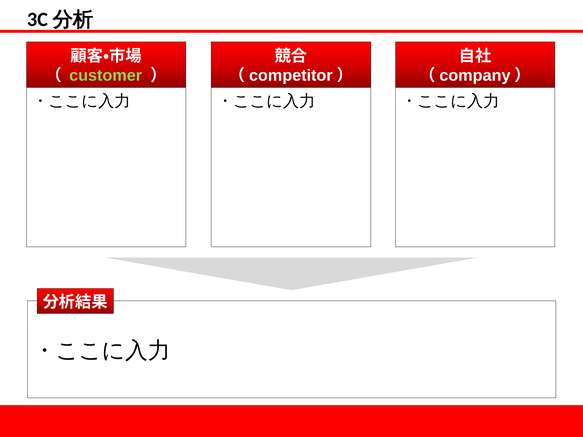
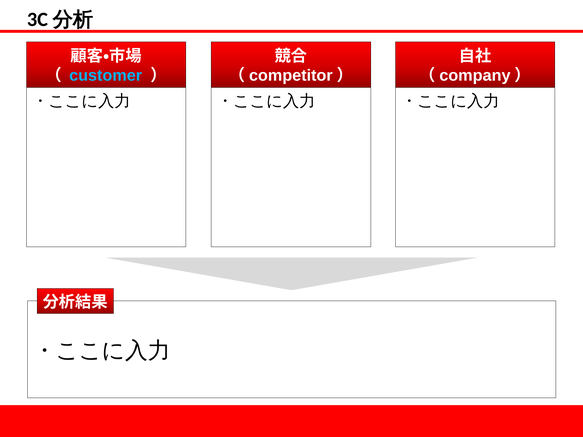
customer colour: light green -> light blue (106, 76)
